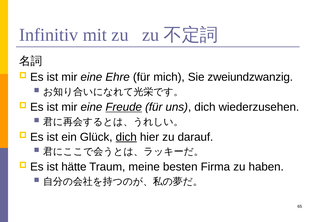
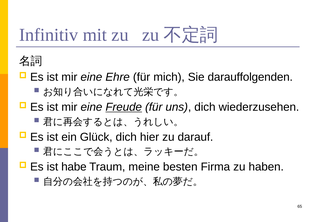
zweiundzwanzig: zweiundzwanzig -> darauffolgenden (250, 77)
dich underline: present -> none (126, 137)
hätte: hätte -> habe (74, 167)
